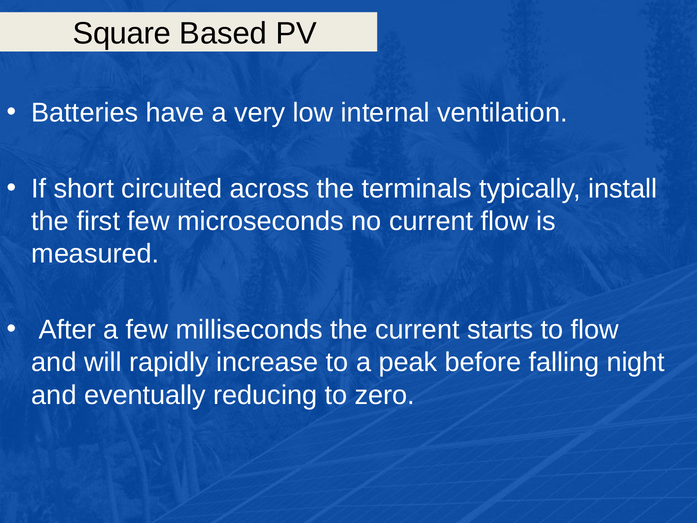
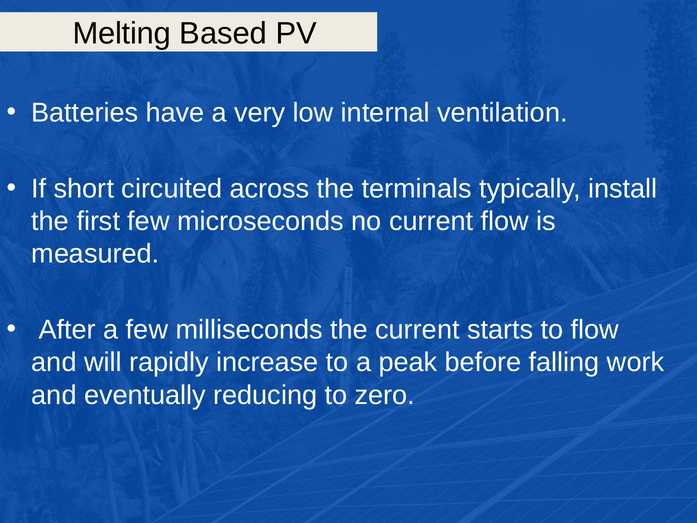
Square: Square -> Melting (122, 33)
night: night -> work (636, 362)
